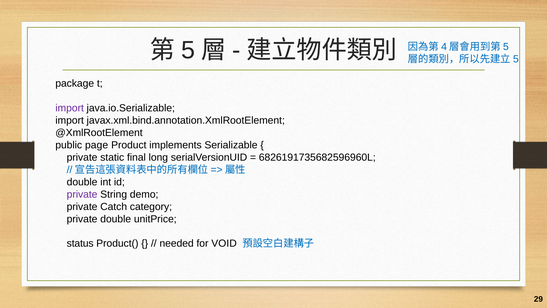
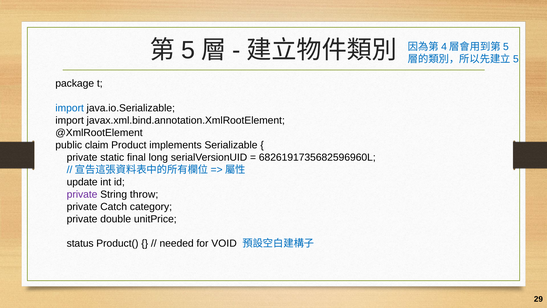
import colour: purple -> blue (70, 108)
page: page -> claim (97, 145)
double: double -> update (82, 182)
demo: demo -> throw (144, 194)
